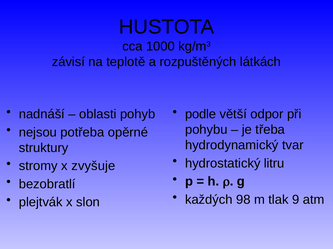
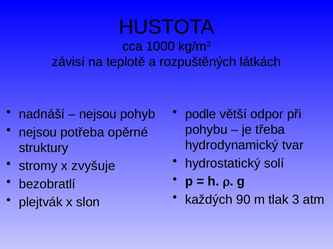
oblasti: oblasti -> nejsou (98, 115)
litru: litru -> solí (274, 164)
98: 98 -> 90 (243, 200)
9: 9 -> 3 (296, 200)
